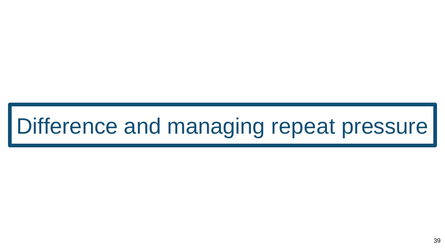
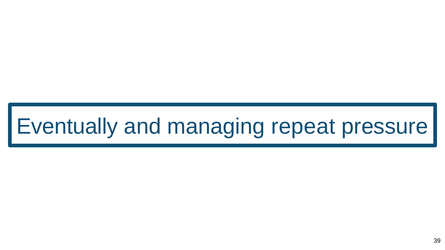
Difference: Difference -> Eventually (67, 127)
